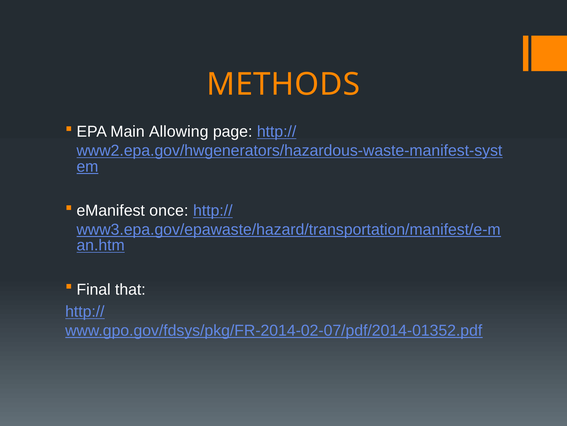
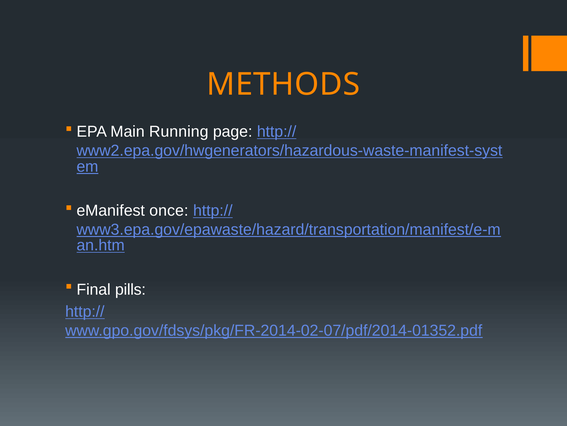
Allowing: Allowing -> Running (179, 132)
that: that -> pills (130, 289)
